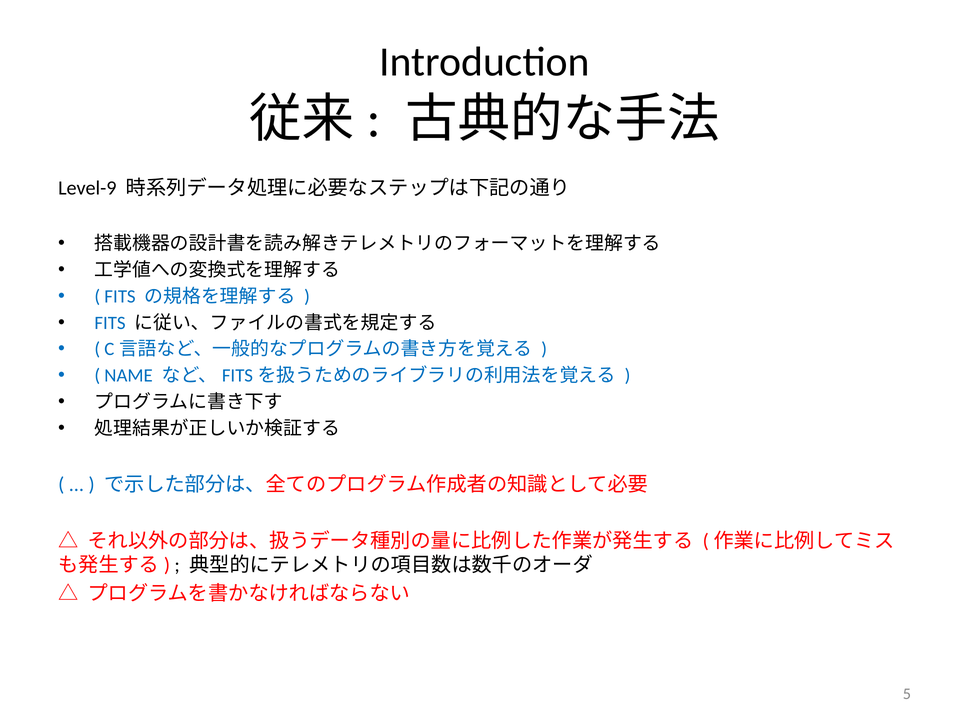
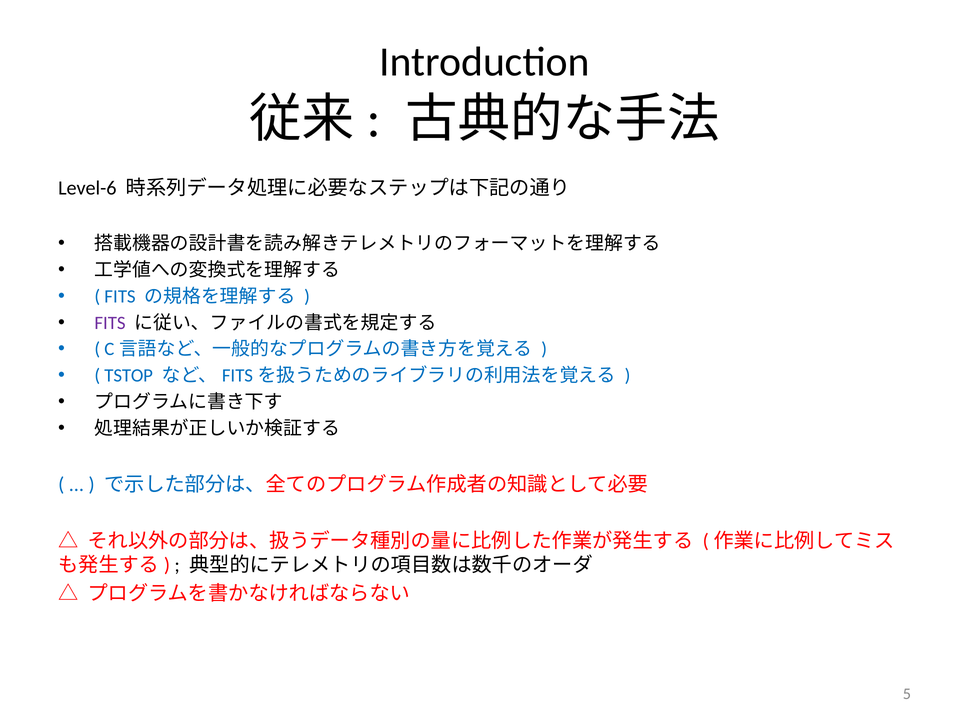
Level-9: Level-9 -> Level-6 (87, 188)
FITS colour: blue -> purple (110, 323)
NAME: NAME -> TSTOP (129, 376)
